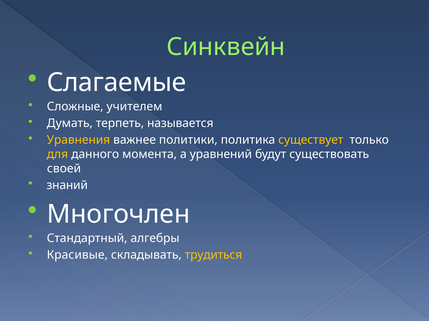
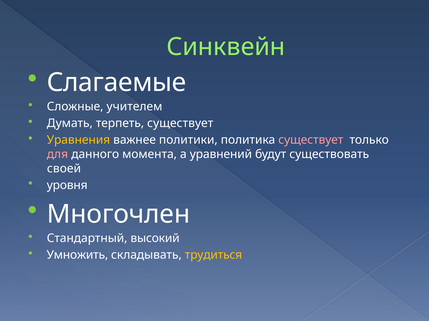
терпеть называется: называется -> существует (180, 124)
существует colour: yellow -> pink (311, 140)
для colour: yellow -> pink (57, 155)
знаний: знаний -> уровня (67, 186)
алгебры: алгебры -> высокий (155, 239)
Красивые: Красивые -> Умножить (77, 256)
